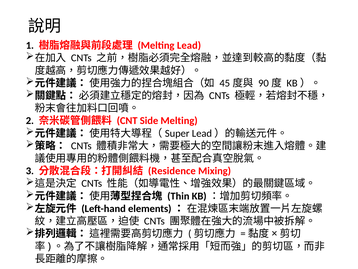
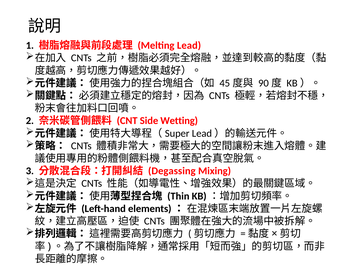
Side Melting: Melting -> Wetting (179, 121)
Residence: Residence -> Degassing (172, 171)
